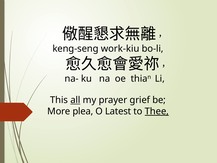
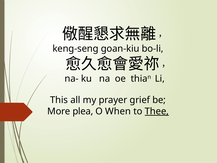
work-kiu: work-kiu -> goan-kiu (120, 49)
all underline: present -> none (75, 100)
Latest: Latest -> When (118, 111)
